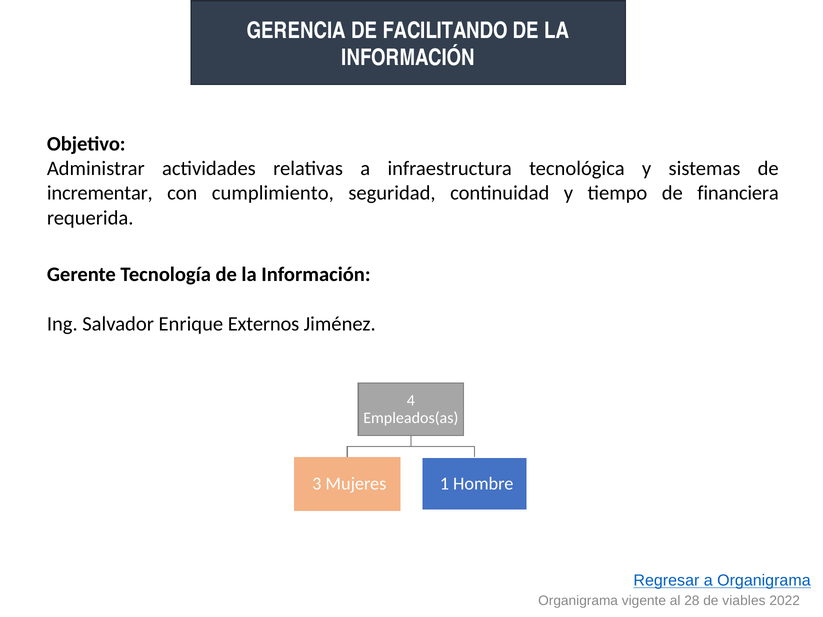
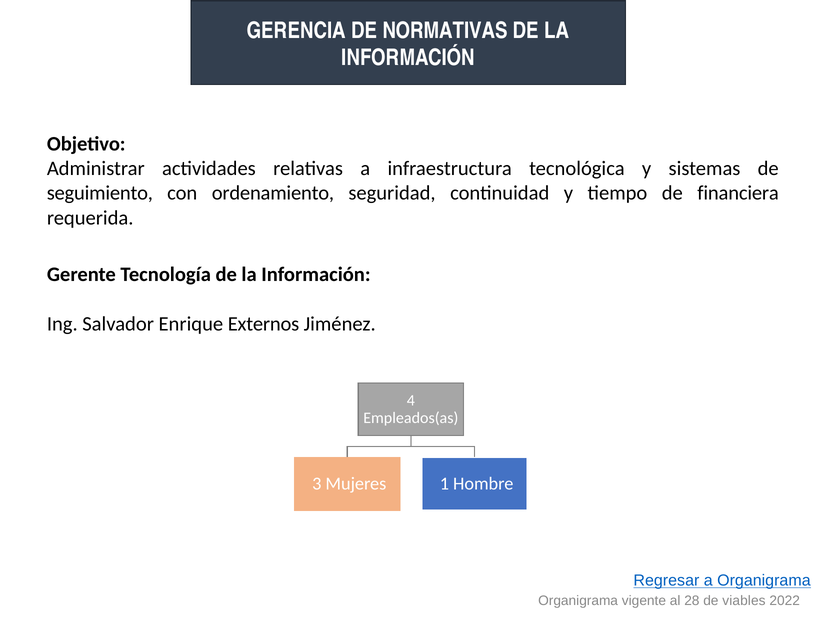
FACILITANDO: FACILITANDO -> NORMATIVAS (445, 30)
incrementar: incrementar -> seguimiento (100, 193)
cumplimiento: cumplimiento -> ordenamiento (273, 193)
